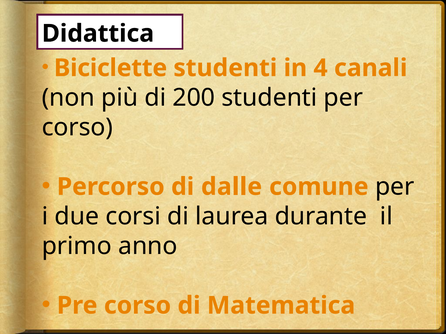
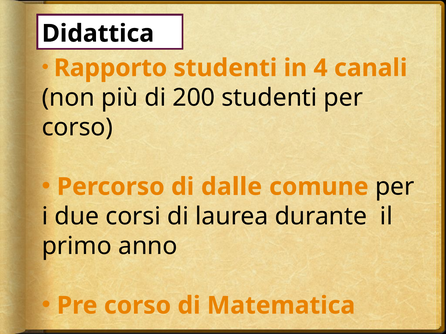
Biciclette: Biciclette -> Rapporto (111, 68)
